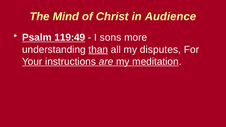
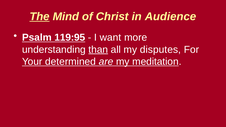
The underline: none -> present (40, 16)
119:49: 119:49 -> 119:95 (70, 38)
sons: sons -> want (111, 38)
instructions: instructions -> determined (70, 62)
